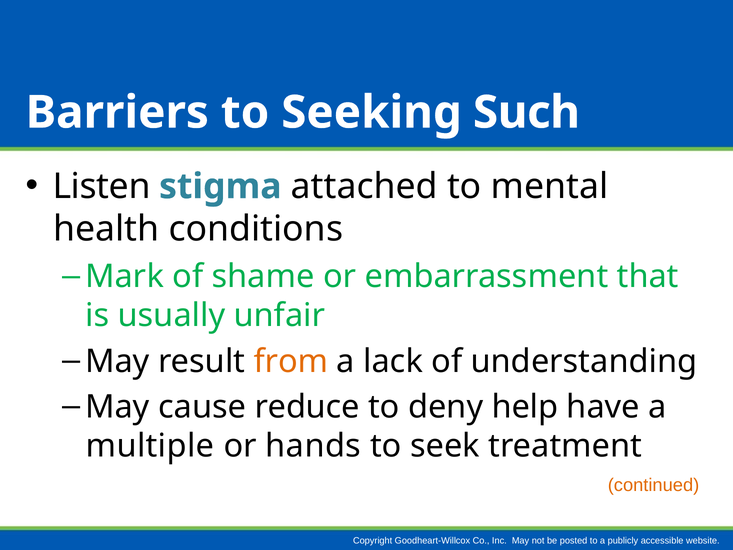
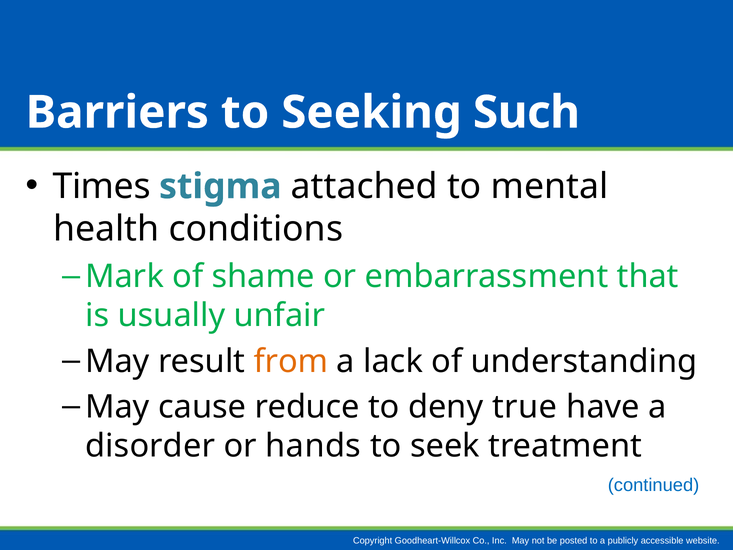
Listen: Listen -> Times (102, 186)
help: help -> true (525, 407)
multiple: multiple -> disorder (150, 446)
continued colour: orange -> blue (654, 485)
